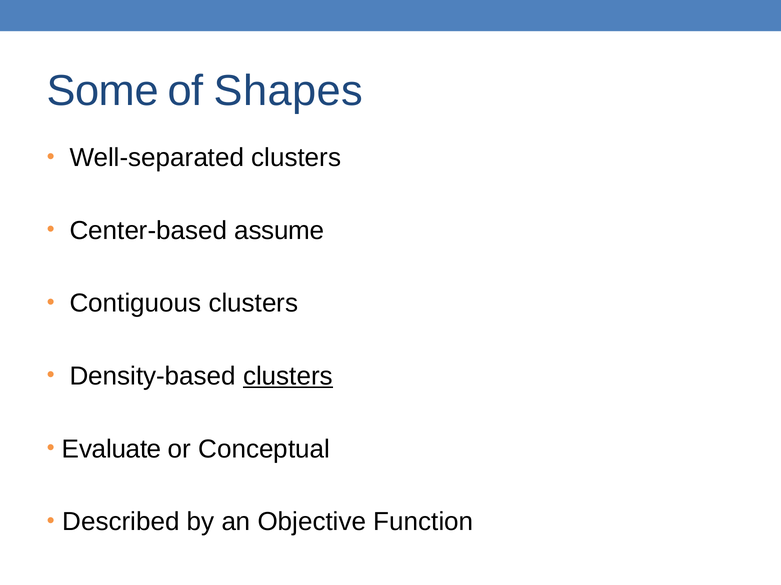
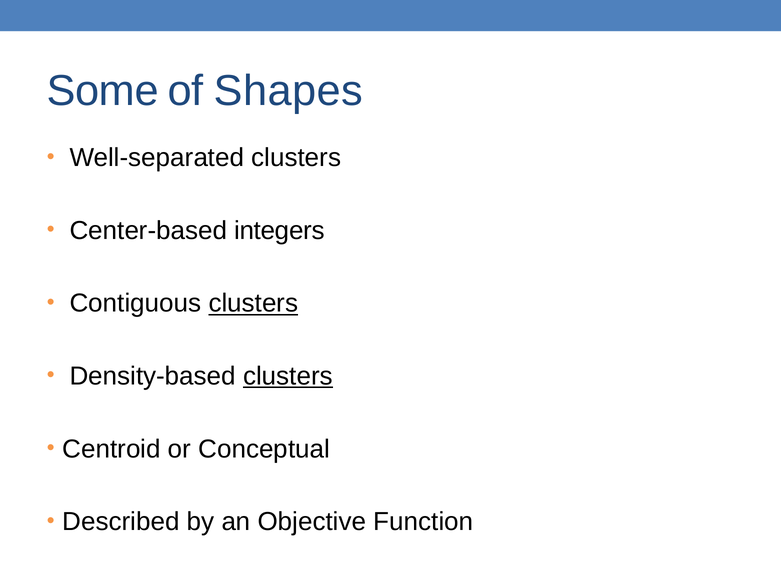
assume: assume -> integers (279, 231)
clusters underline: none -> present (253, 304)
Evaluate: Evaluate -> Centroid (112, 450)
